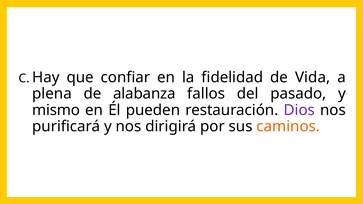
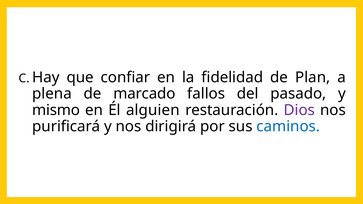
Vida: Vida -> Plan (313, 77)
alabanza: alabanza -> marcado (144, 94)
pueden: pueden -> alguien (153, 110)
caminos colour: orange -> blue (288, 126)
